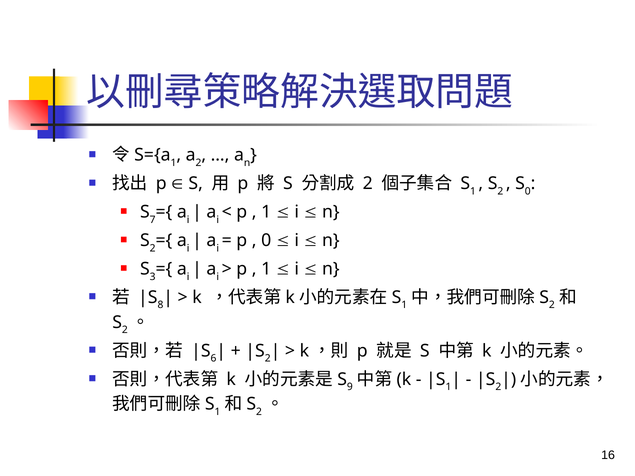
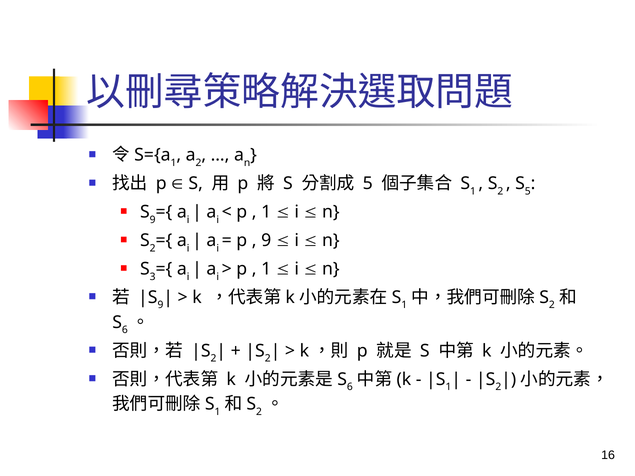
2: 2 -> 5 (368, 184)
S 0: 0 -> 5 (528, 191)
S 7: 7 -> 9 (153, 220)
0: 0 -> 9 (266, 241)
8: 8 -> 9 (160, 305)
2: 2 -> 6 (125, 330)
6: 6 -> 2 (213, 359)
9: 9 -> 6 (350, 387)
